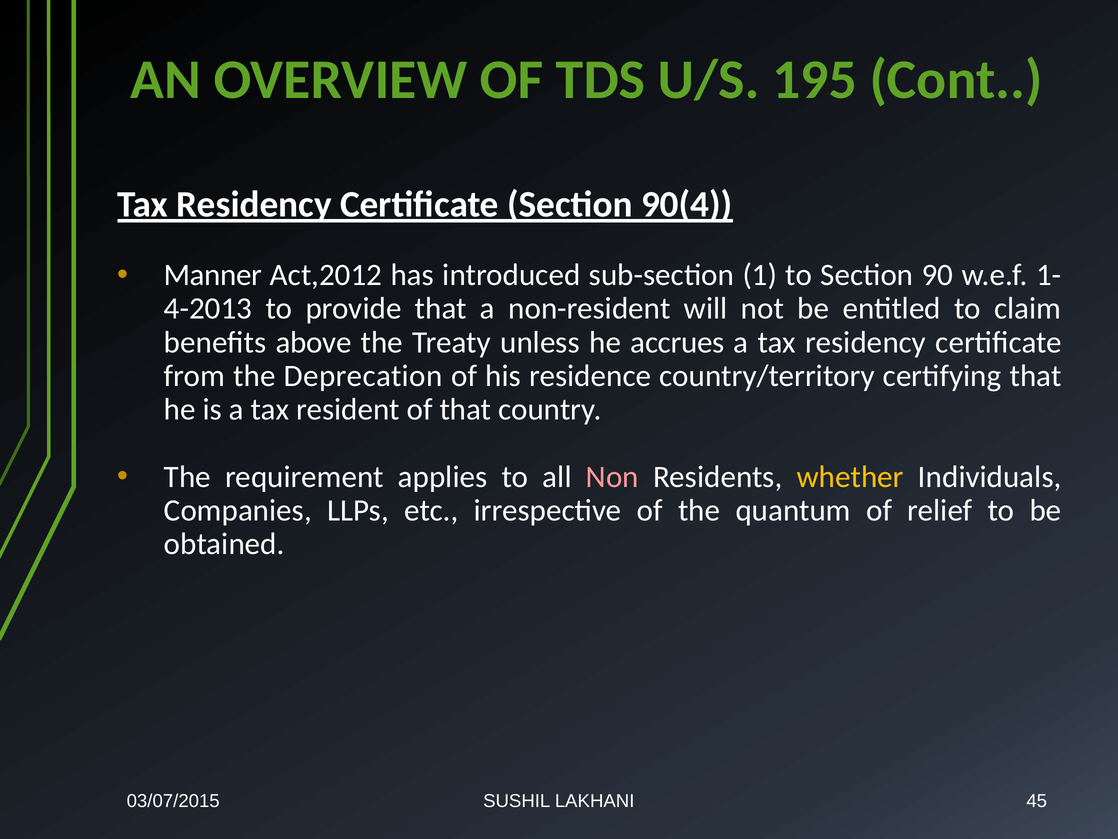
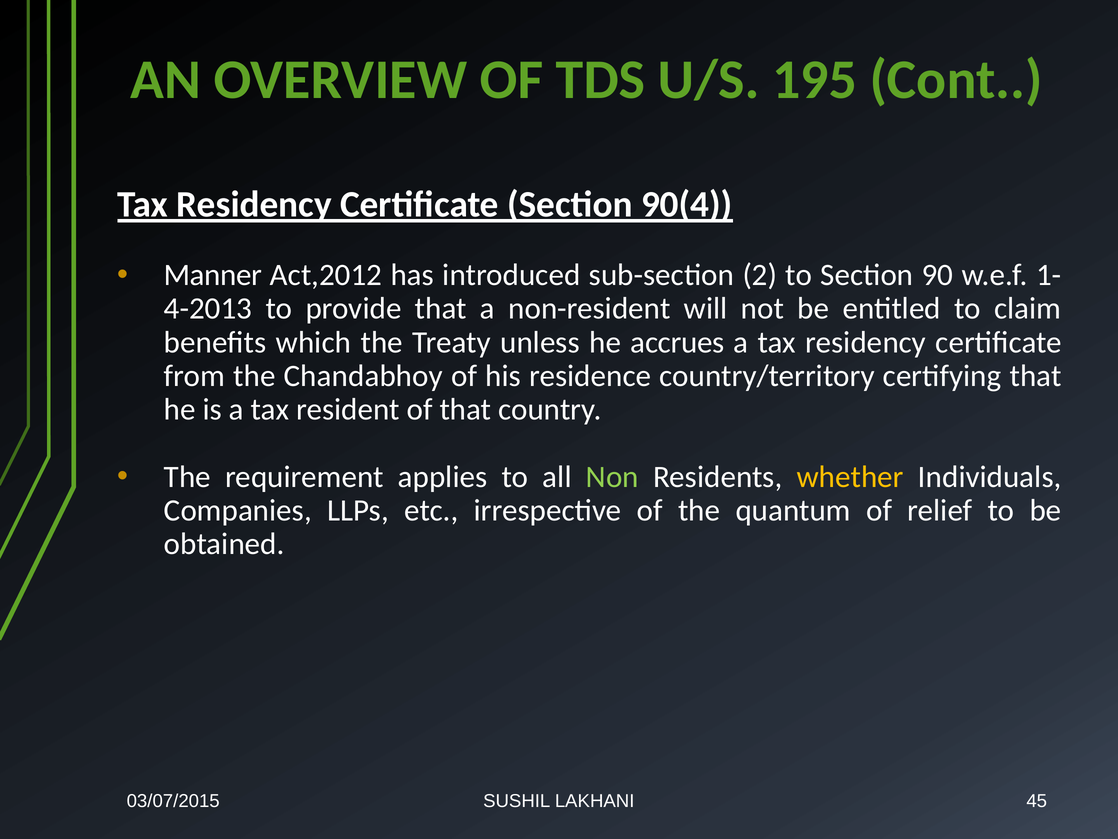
1: 1 -> 2 (760, 275)
above: above -> which (313, 342)
Deprecation: Deprecation -> Chandabhoy (363, 376)
Non colour: pink -> light green (612, 476)
